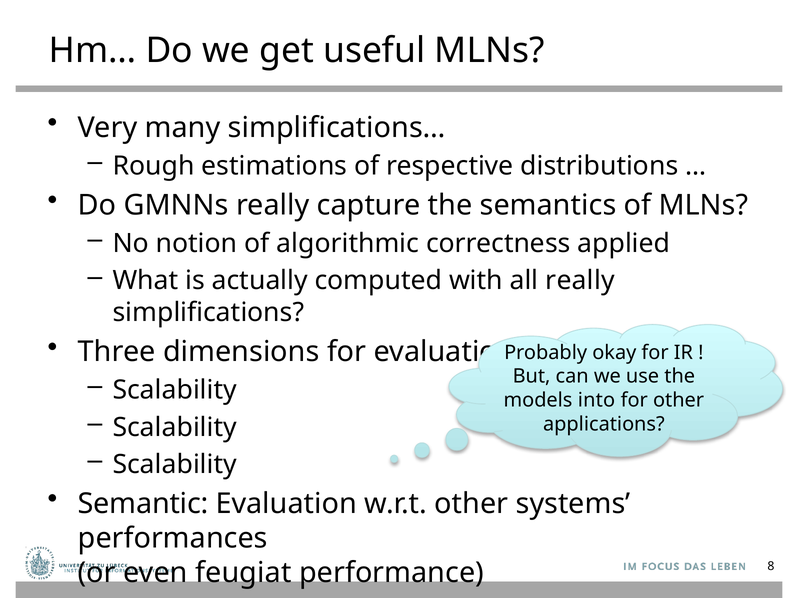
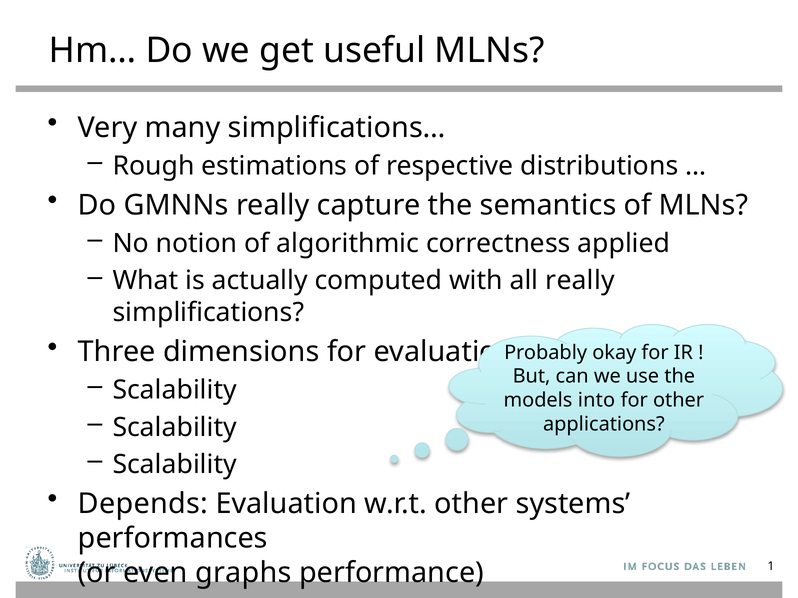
Semantic: Semantic -> Depends (143, 504)
feugiat: feugiat -> graphs (243, 573)
8: 8 -> 1 (771, 567)
